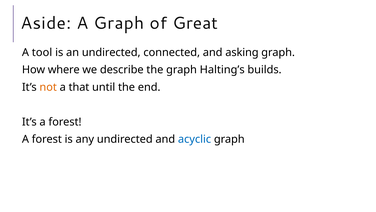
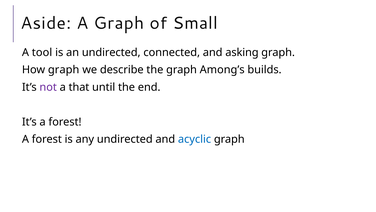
Great: Great -> Small (195, 23)
How where: where -> graph (64, 70)
Halting’s: Halting’s -> Among’s (222, 70)
not colour: orange -> purple (48, 87)
